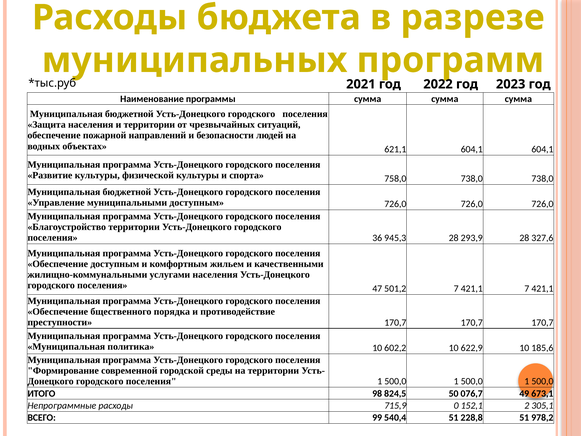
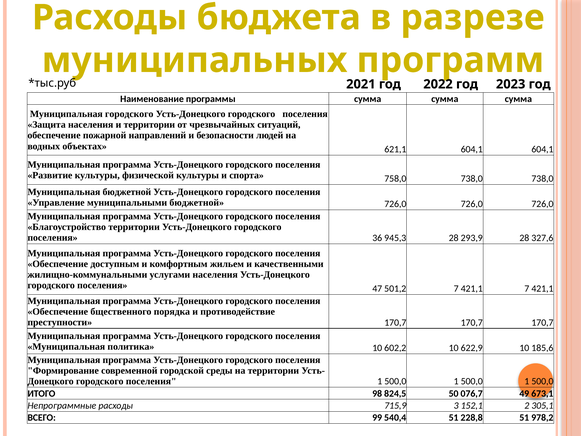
бюджетной: бюджетной -> городского (129, 114)
муниципальными доступным: доступным -> бюджетной (197, 203)
0: 0 -> 3 (456, 405)
